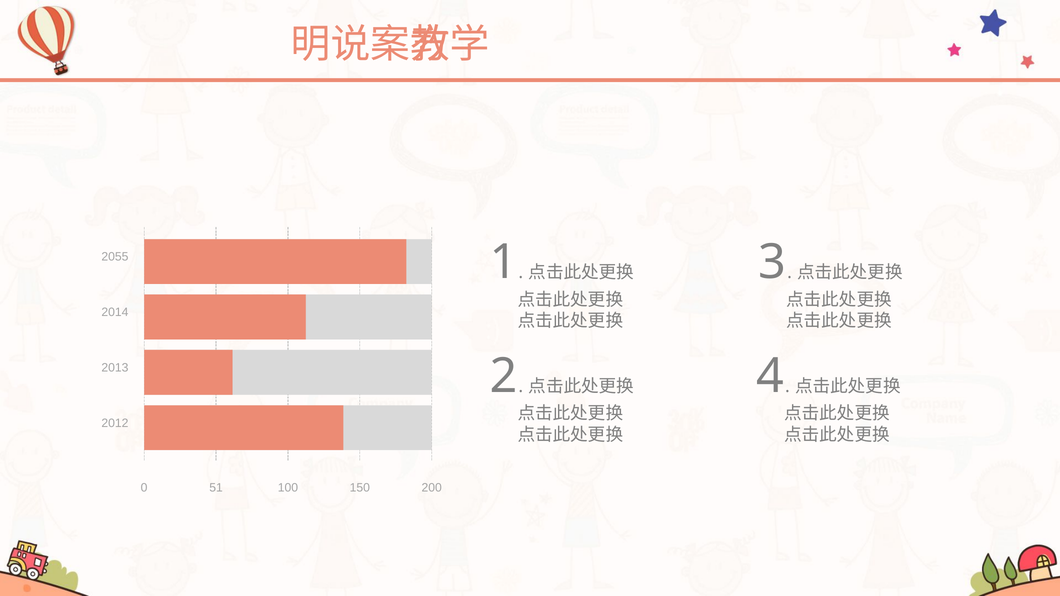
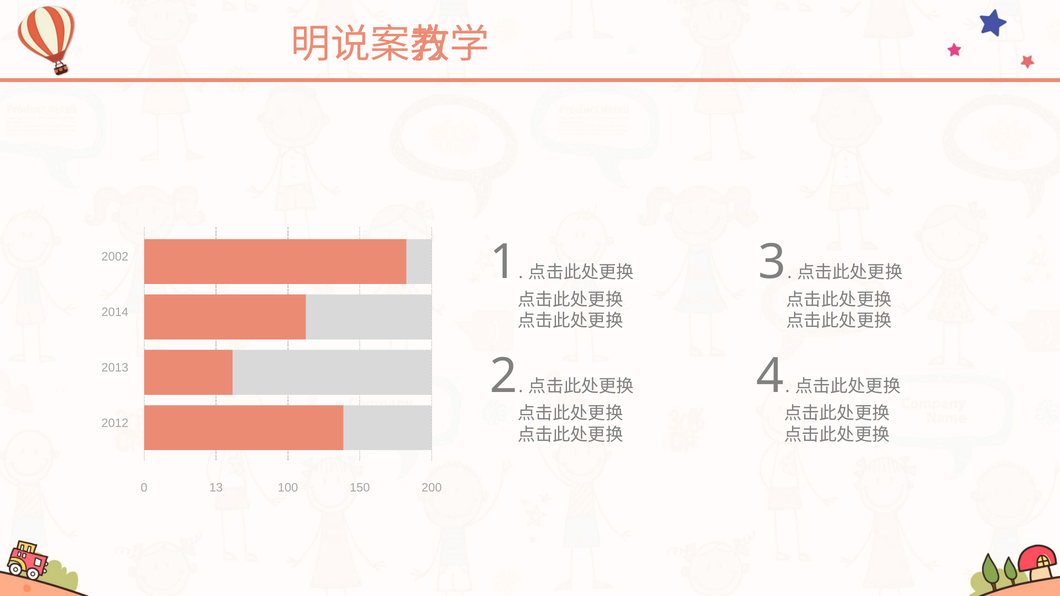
2055: 2055 -> 2002 (115, 257)
51: 51 -> 13 (216, 488)
